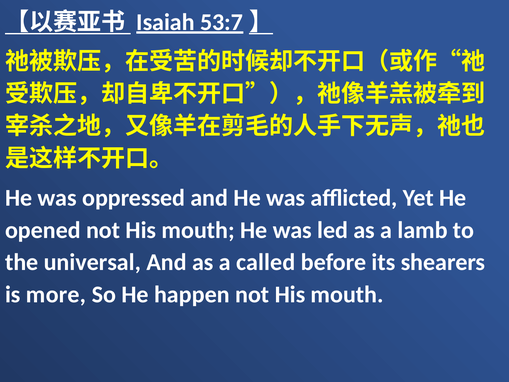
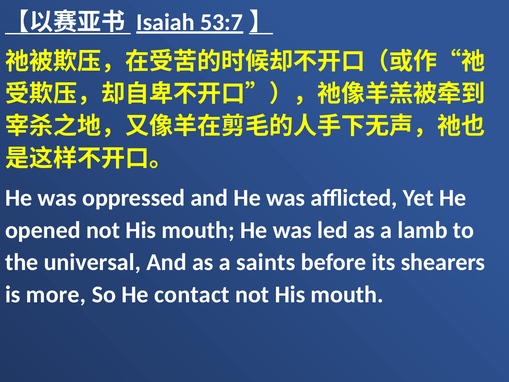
called: called -> saints (266, 262)
happen: happen -> contact (192, 295)
